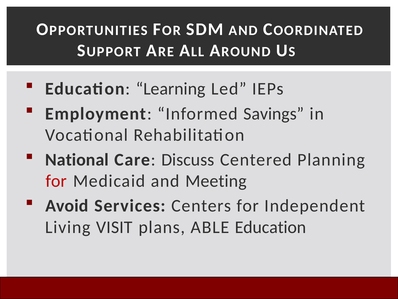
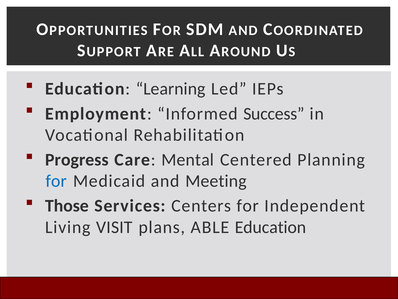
Savings: Savings -> Success (274, 113)
National: National -> Progress (77, 160)
Discuss: Discuss -> Mental (188, 160)
for colour: red -> blue (56, 181)
Avoid: Avoid -> Those (67, 206)
